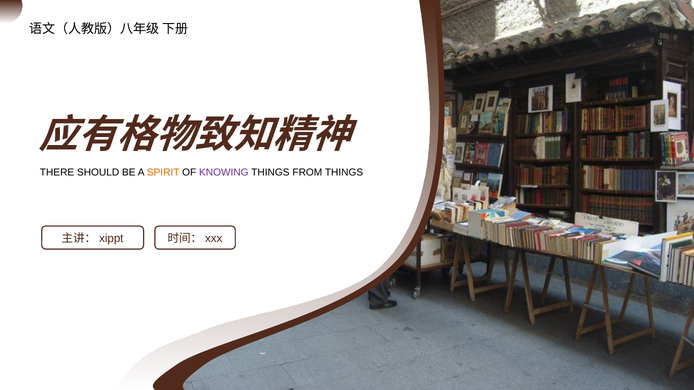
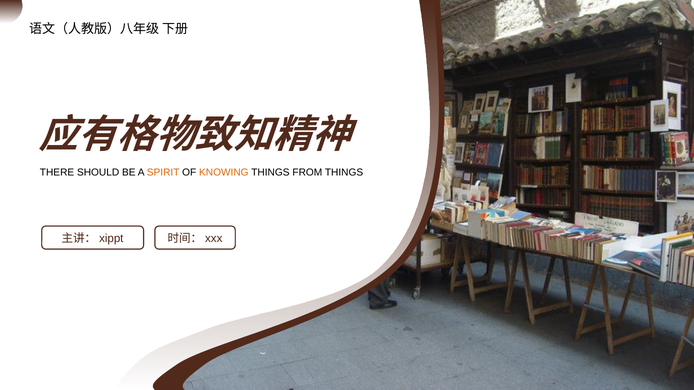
KNOWING colour: purple -> orange (224, 173)
